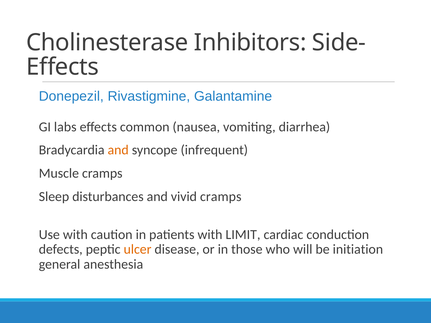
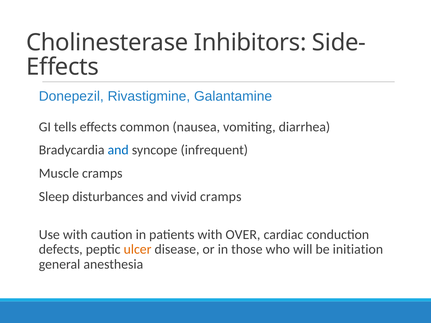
labs: labs -> tells (65, 127)
and colour: orange -> blue (118, 150)
LIMIT: LIMIT -> OVER (243, 235)
